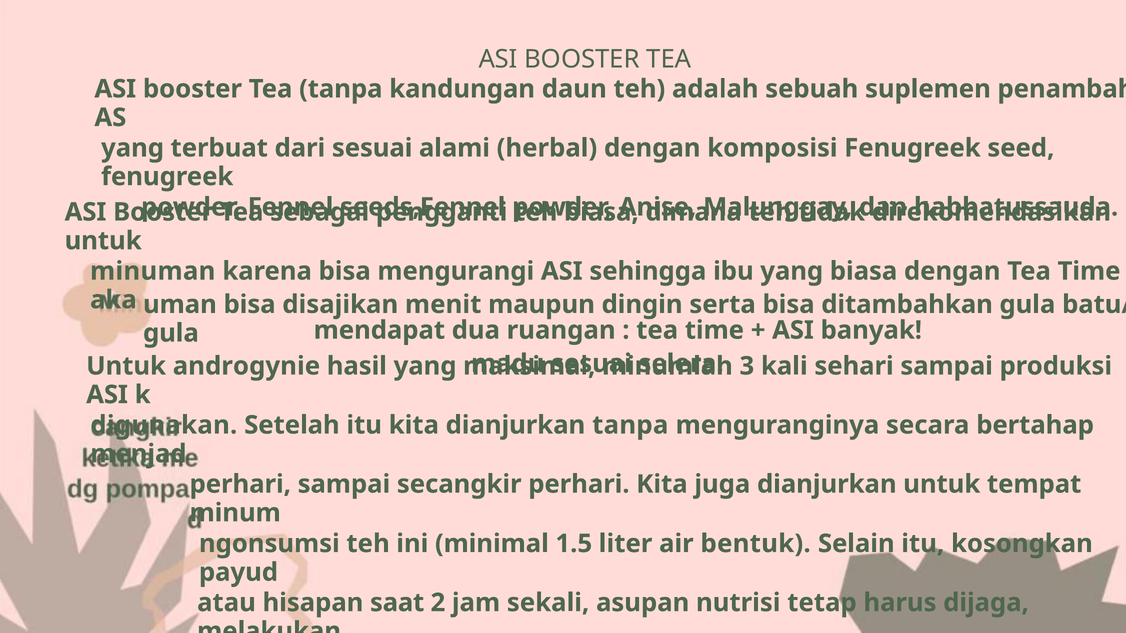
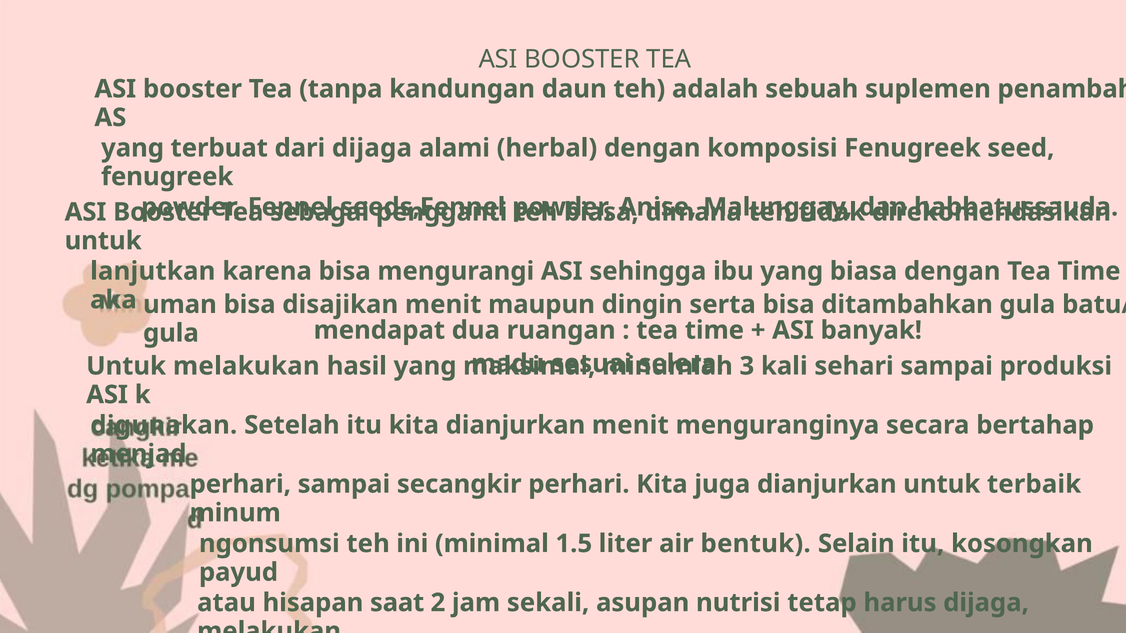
dari sesuai: sesuai -> dijaga (372, 148)
minuman: minuman -> lanjutkan (153, 271)
Untuk androgynie: androgynie -> melakukan (246, 366)
dianjurkan tanpa: tanpa -> menit (630, 425)
tempat: tempat -> terbaik (1034, 484)
